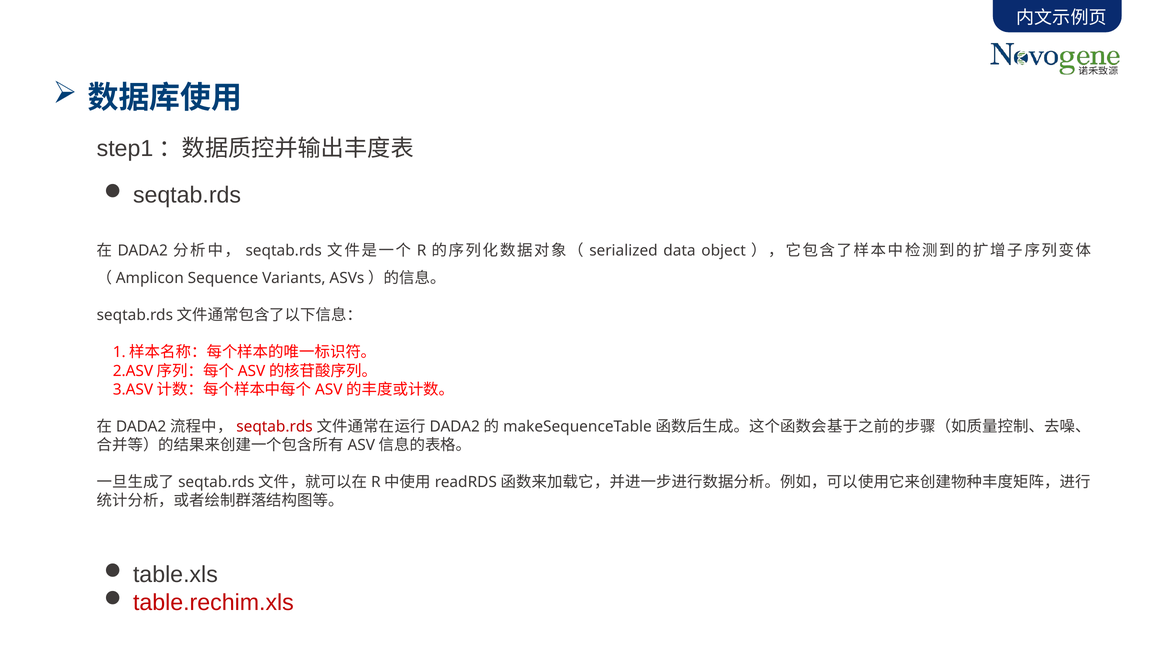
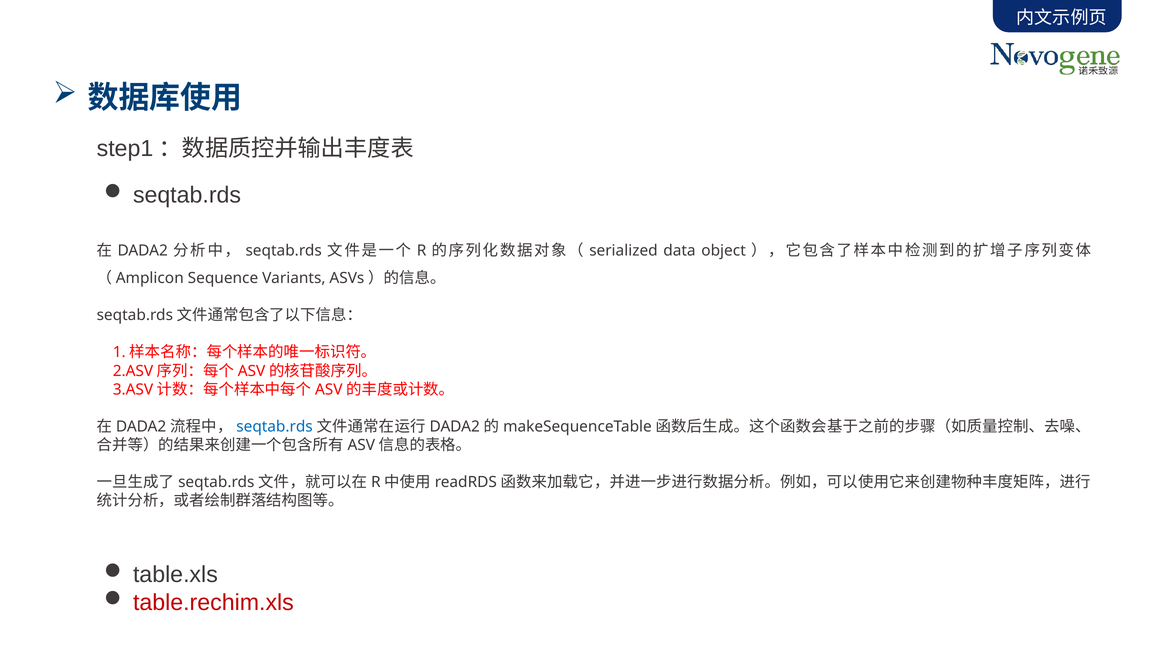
seqtab.rds colour: red -> blue (275, 426)
